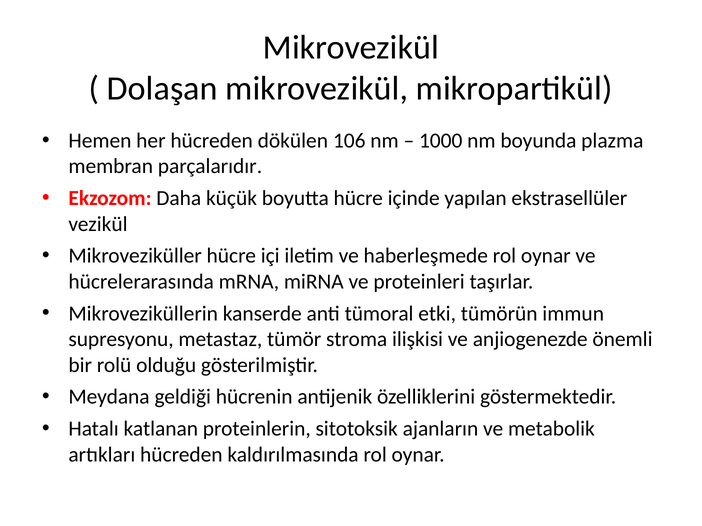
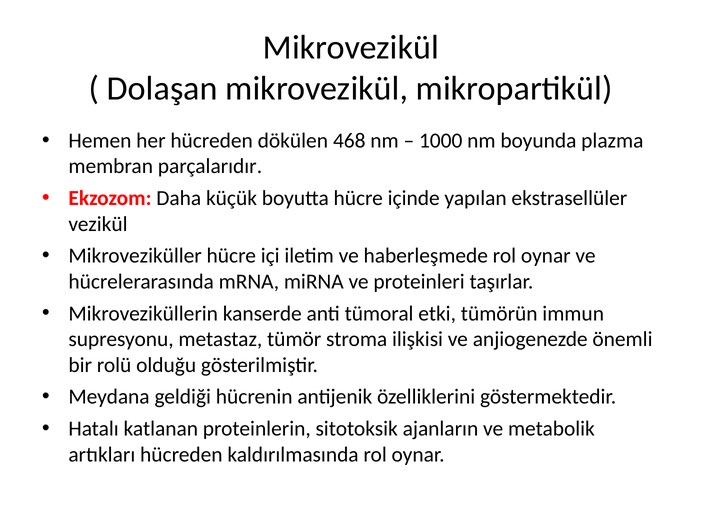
106: 106 -> 468 (349, 141)
